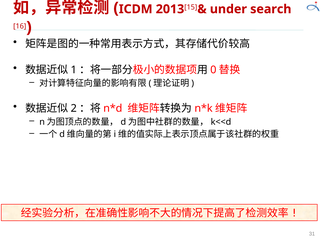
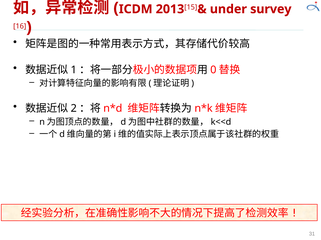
search: search -> survey (271, 9)
